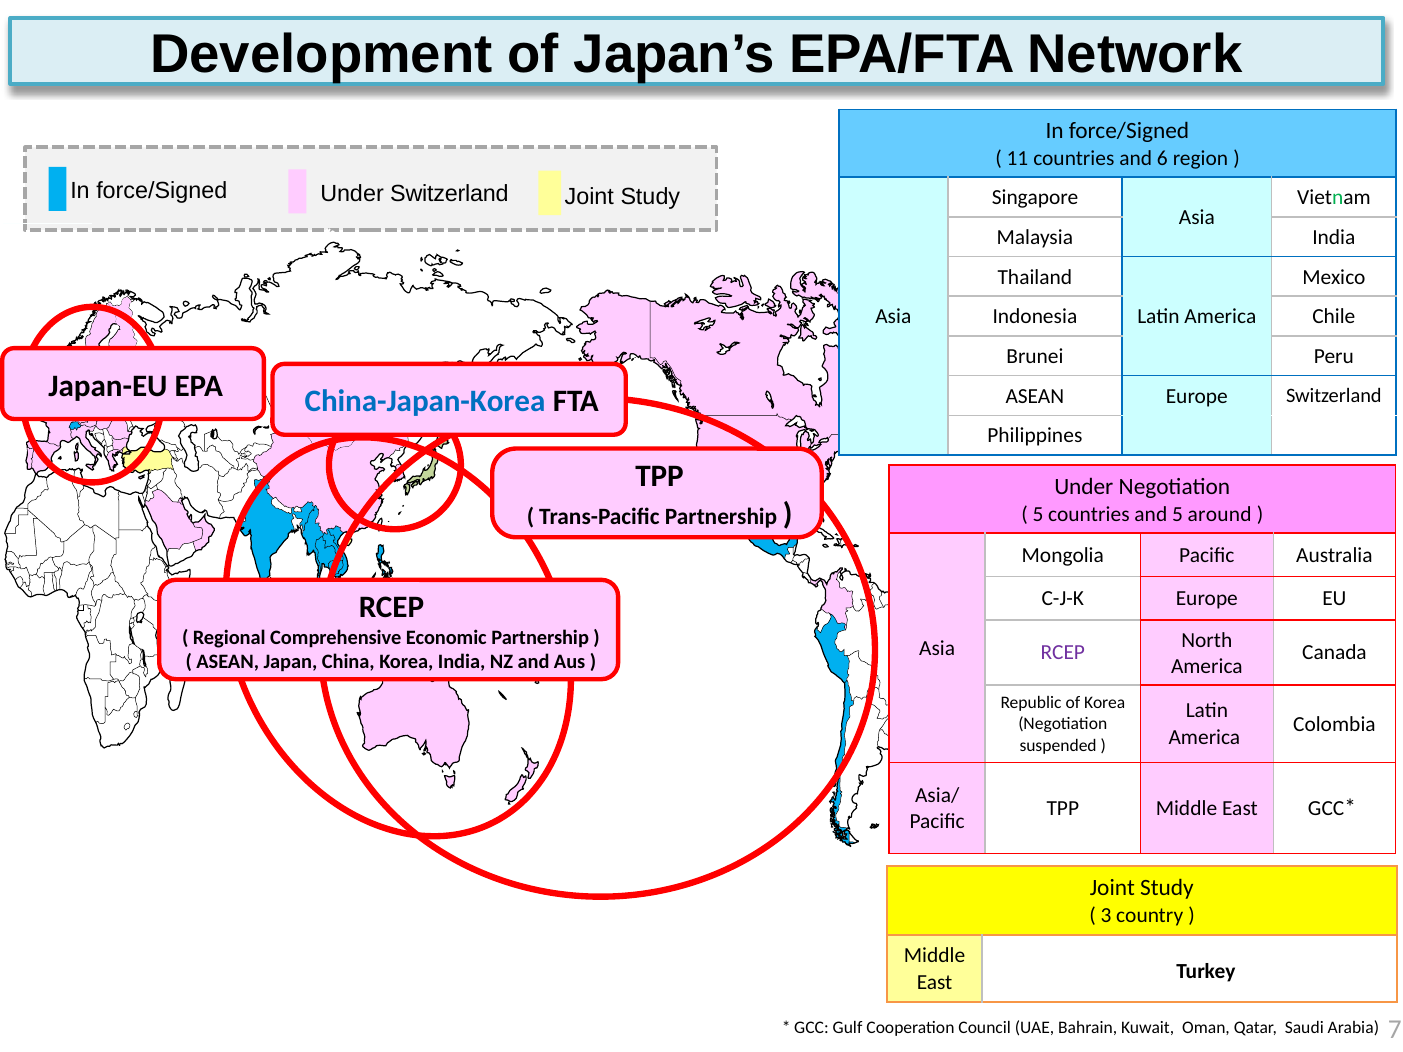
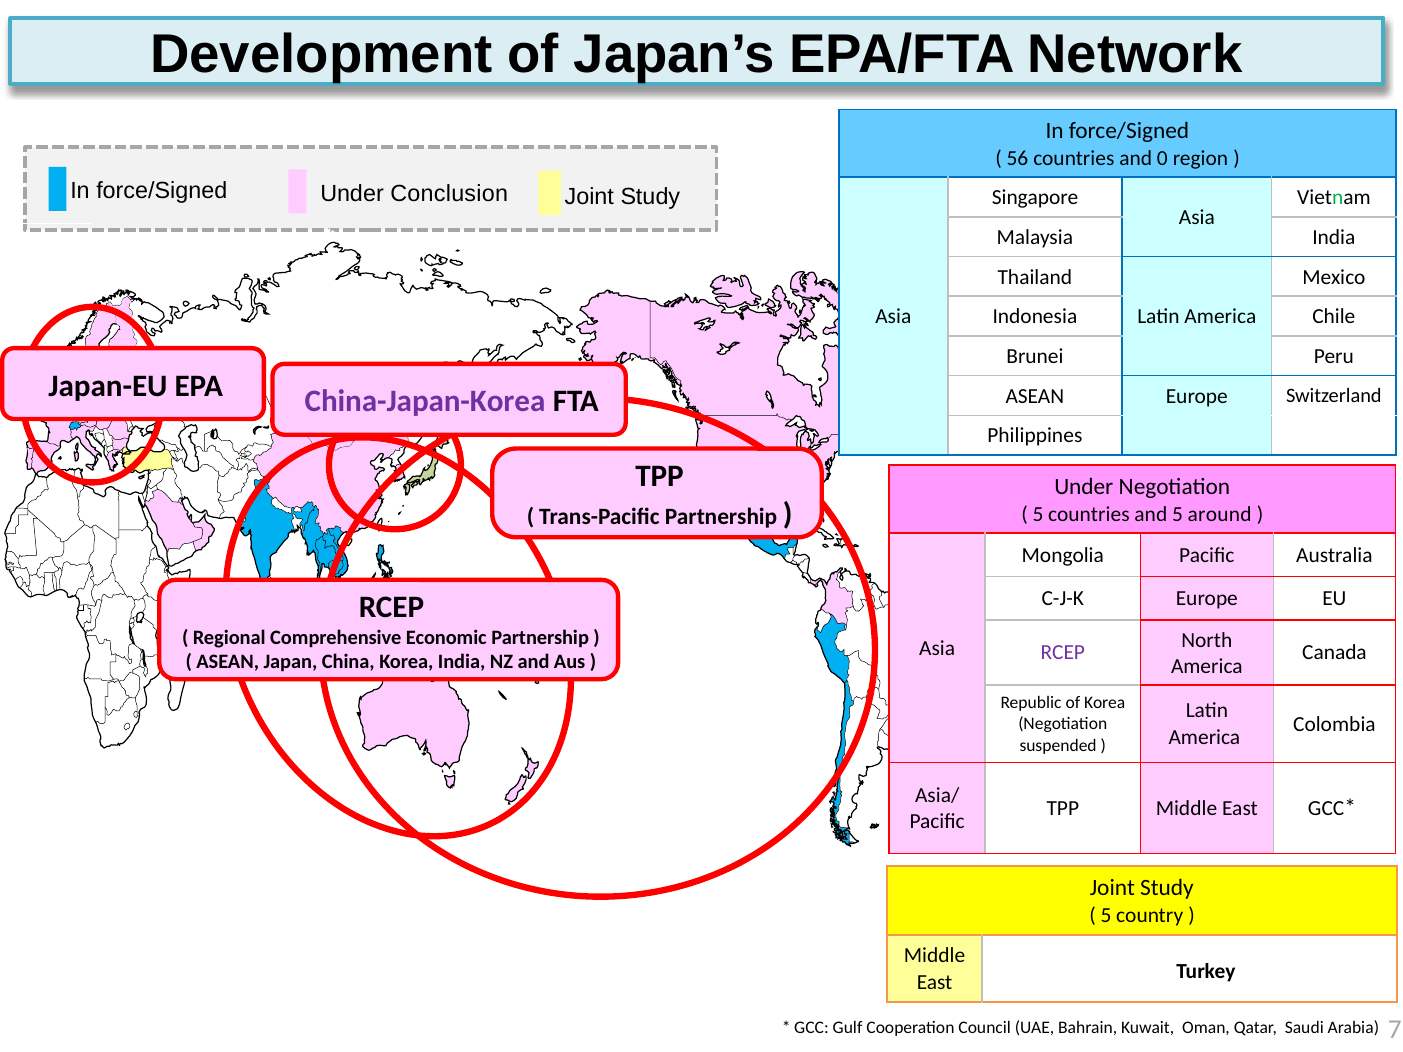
11: 11 -> 56 (1017, 158)
6: 6 -> 0 (1162, 158)
Under Switzerland: Switzerland -> Conclusion (449, 194)
China-Japan-Korea colour: blue -> purple (425, 402)
3: 3 -> 5 (1106, 915)
